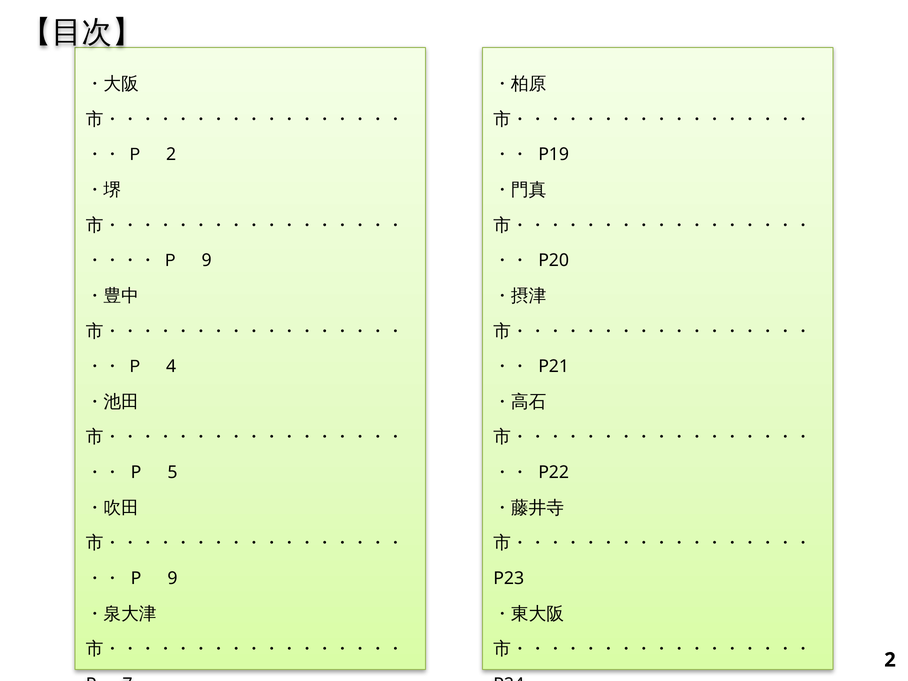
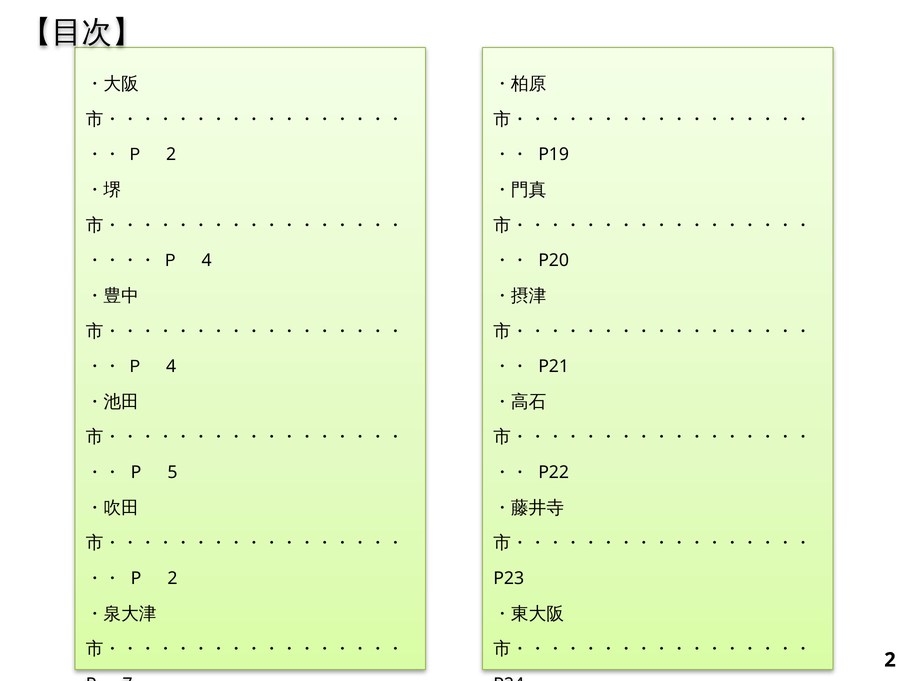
9: 9 -> 4 (207, 261)
9: 9 -> 2 (172, 578)
